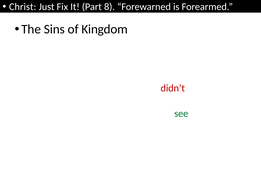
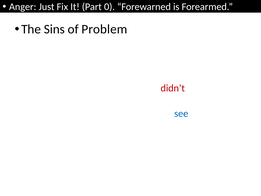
Christ: Christ -> Anger (23, 7)
8: 8 -> 0 (109, 7)
of Kingdom: Kingdom -> Problem (104, 29)
see colour: green -> blue (181, 113)
